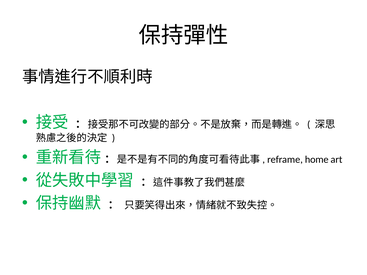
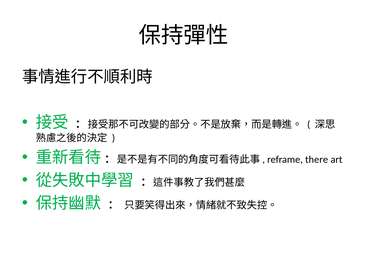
home: home -> there (317, 160)
